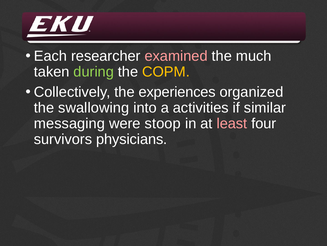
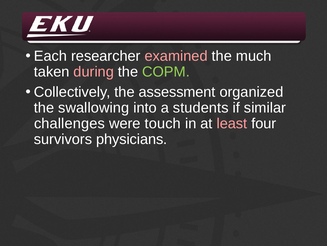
during colour: light green -> pink (94, 72)
COPM colour: yellow -> light green (166, 72)
experiences: experiences -> assessment (177, 92)
activities: activities -> students (201, 108)
messaging: messaging -> challenges (69, 123)
stoop: stoop -> touch (163, 123)
